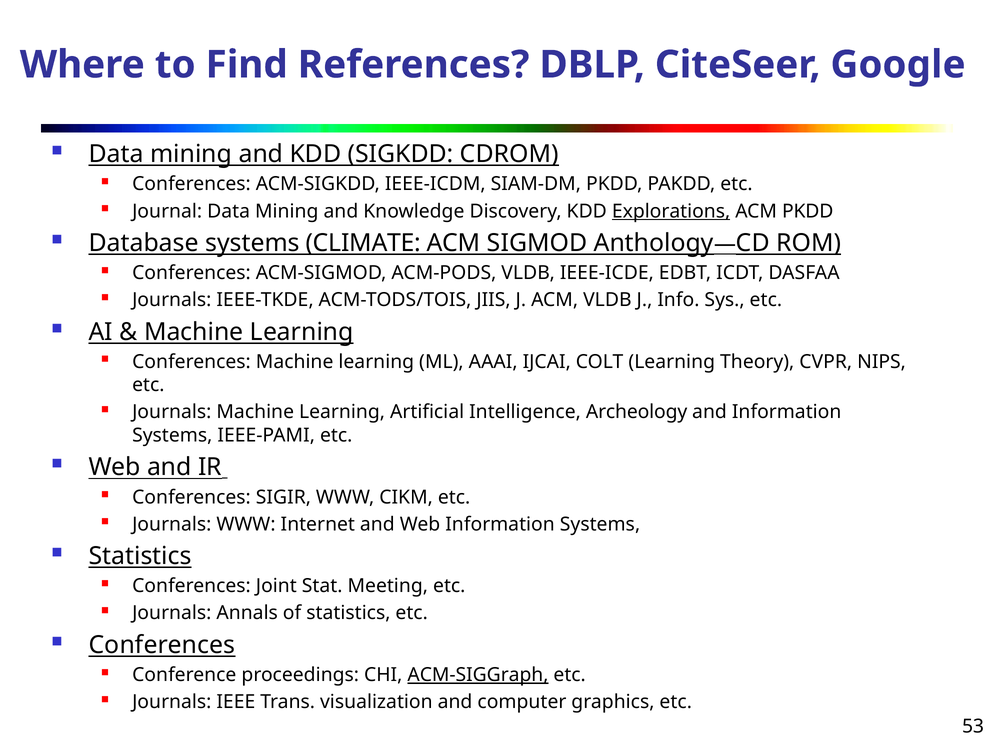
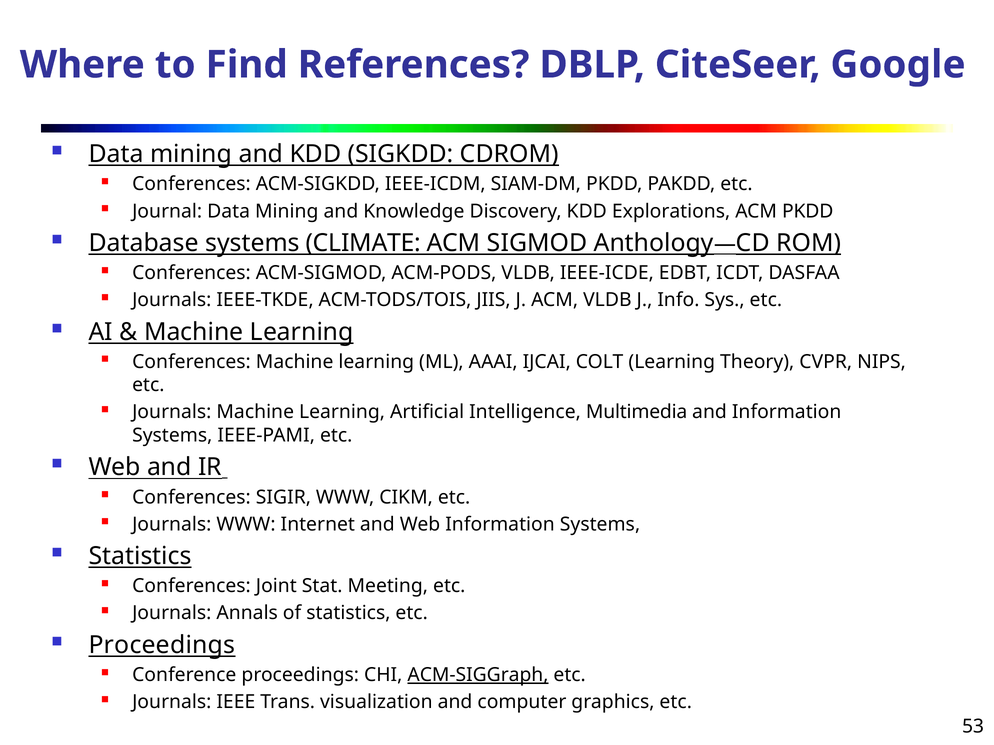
Explorations underline: present -> none (671, 211)
Archeology: Archeology -> Multimedia (637, 412)
Conferences: Conferences -> Proceedings (162, 645)
